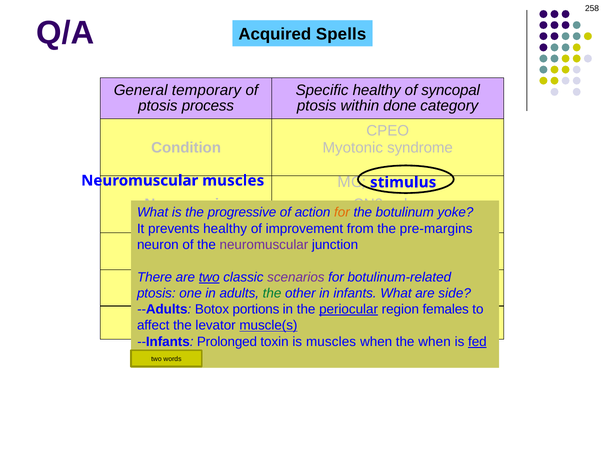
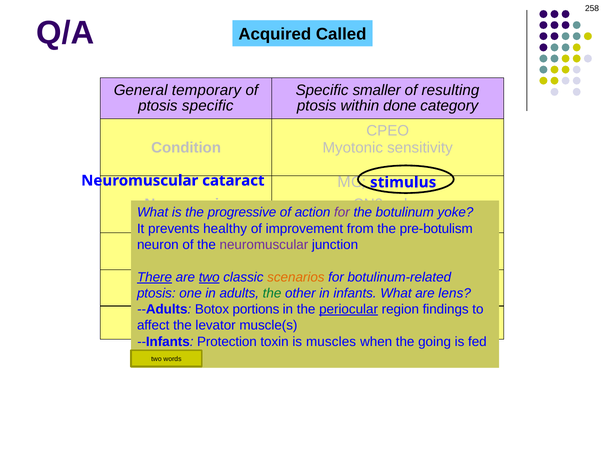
Spells: Spells -> Called (341, 34)
Specific healthy: healthy -> smaller (377, 90)
syncopal: syncopal -> resulting (450, 90)
ptosis process: process -> specific (208, 106)
syndrome: syndrome -> sensitivity (420, 147)
Neuromuscular muscles: muscles -> cataract (233, 180)
for colour: orange -> purple (342, 212)
pre-margins: pre-margins -> pre-botulism (436, 229)
There underline: none -> present (155, 277)
scenarios colour: purple -> orange (296, 277)
side: side -> lens (455, 293)
females: females -> findings (446, 309)
muscle(s underline: present -> none (268, 325)
Prolonged: Prolonged -> Protection (227, 341)
the when: when -> going (435, 341)
fed underline: present -> none (477, 341)
